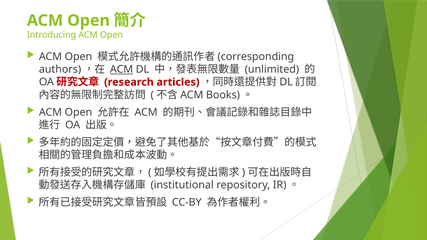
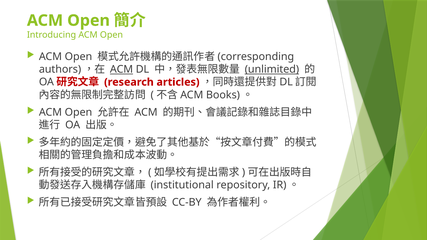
unlimited underline: none -> present (272, 69)
